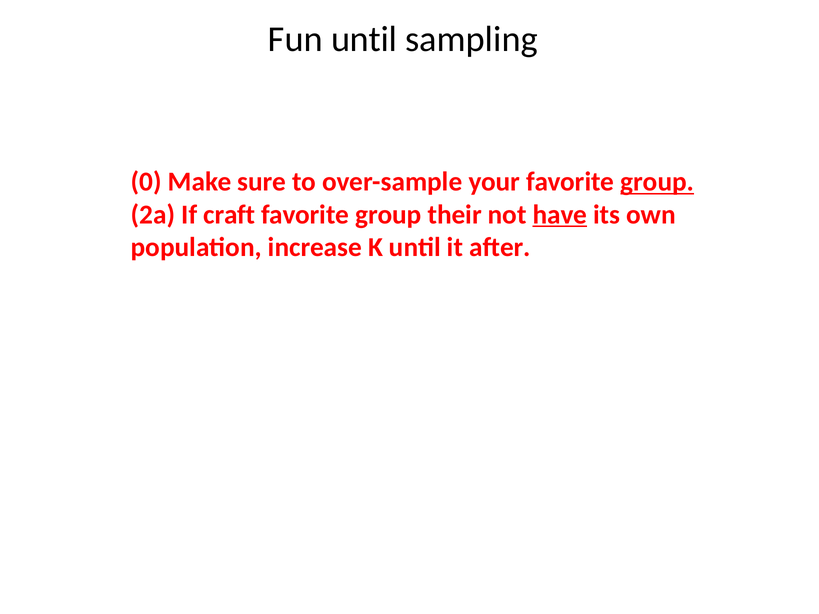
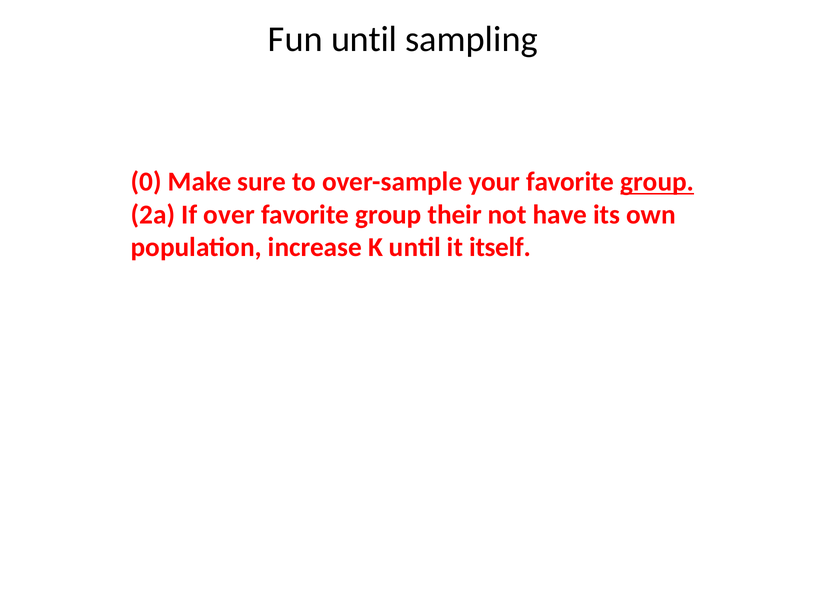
craft: craft -> over (229, 215)
have underline: present -> none (560, 215)
after: after -> itself (500, 248)
